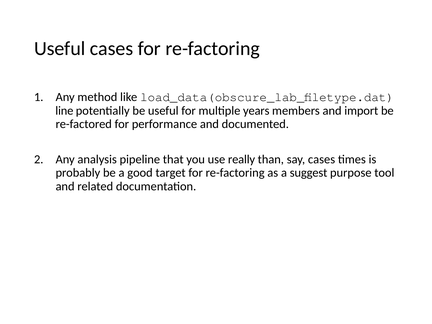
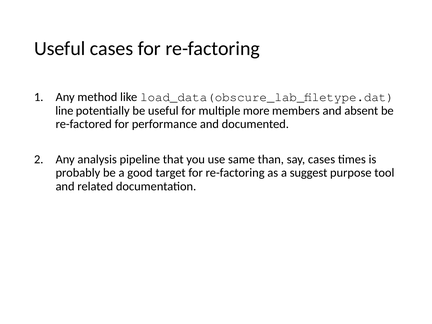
years: years -> more (256, 111)
import: import -> absent (361, 111)
really: really -> same (241, 159)
